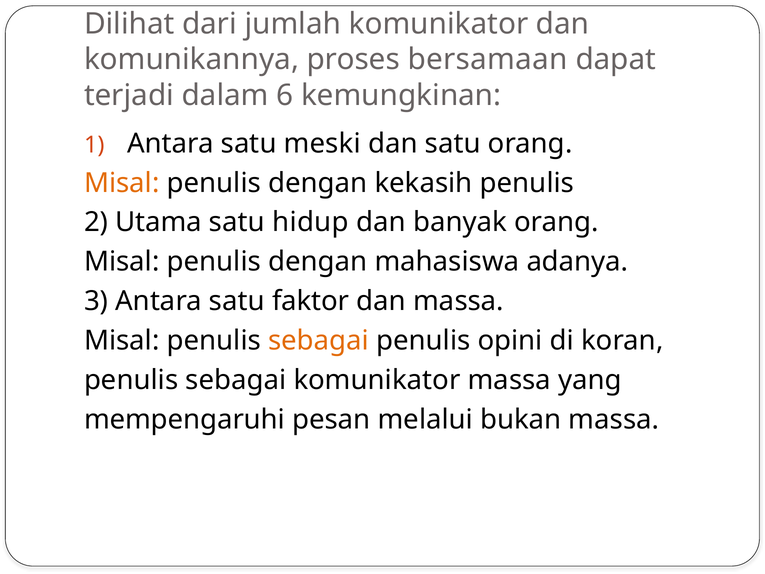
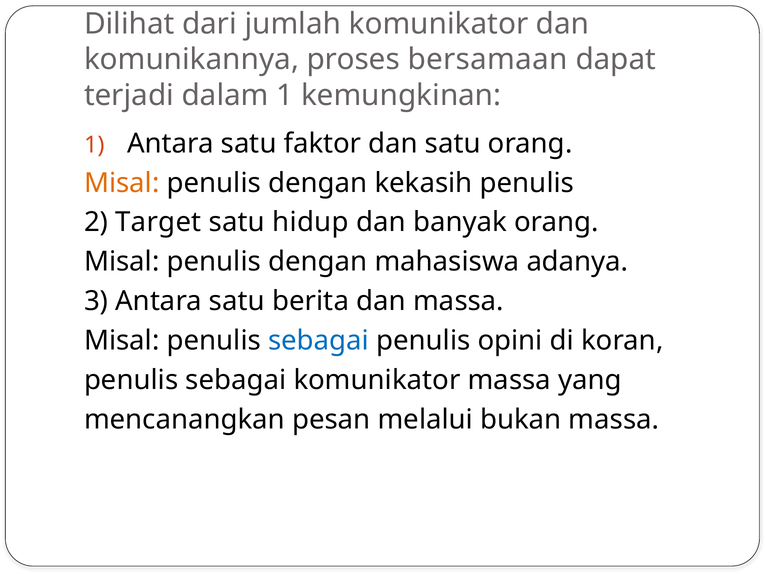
dalam 6: 6 -> 1 (285, 95)
meski: meski -> faktor (322, 143)
Utama: Utama -> Target (158, 222)
faktor: faktor -> berita (311, 301)
sebagai colour: orange -> blue (319, 340)
mempengaruhi: mempengaruhi -> mencanangkan (184, 419)
